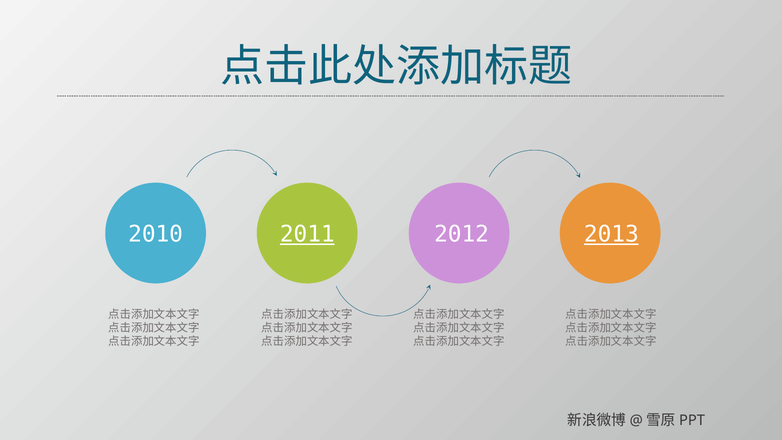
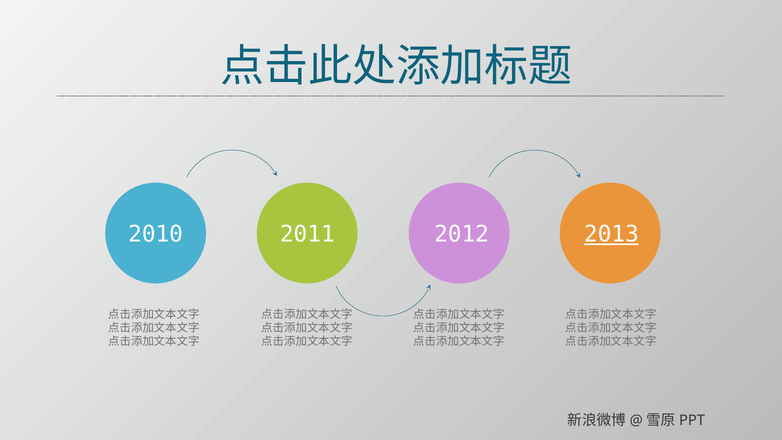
2011 underline: present -> none (307, 234)
